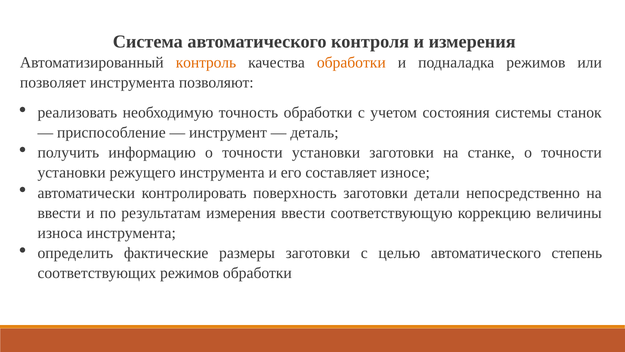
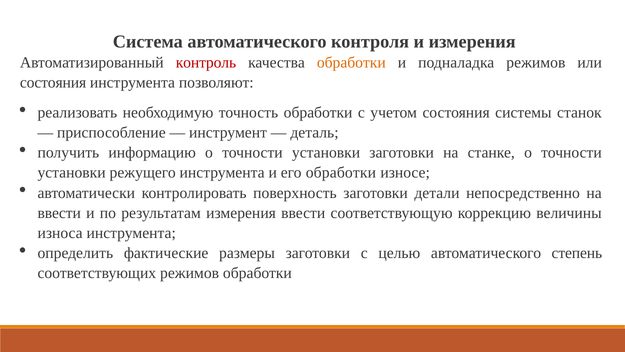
контроль colour: orange -> red (206, 62)
позволяет: позволяет -> состояния (53, 83)
его составляет: составляет -> обработки (341, 173)
